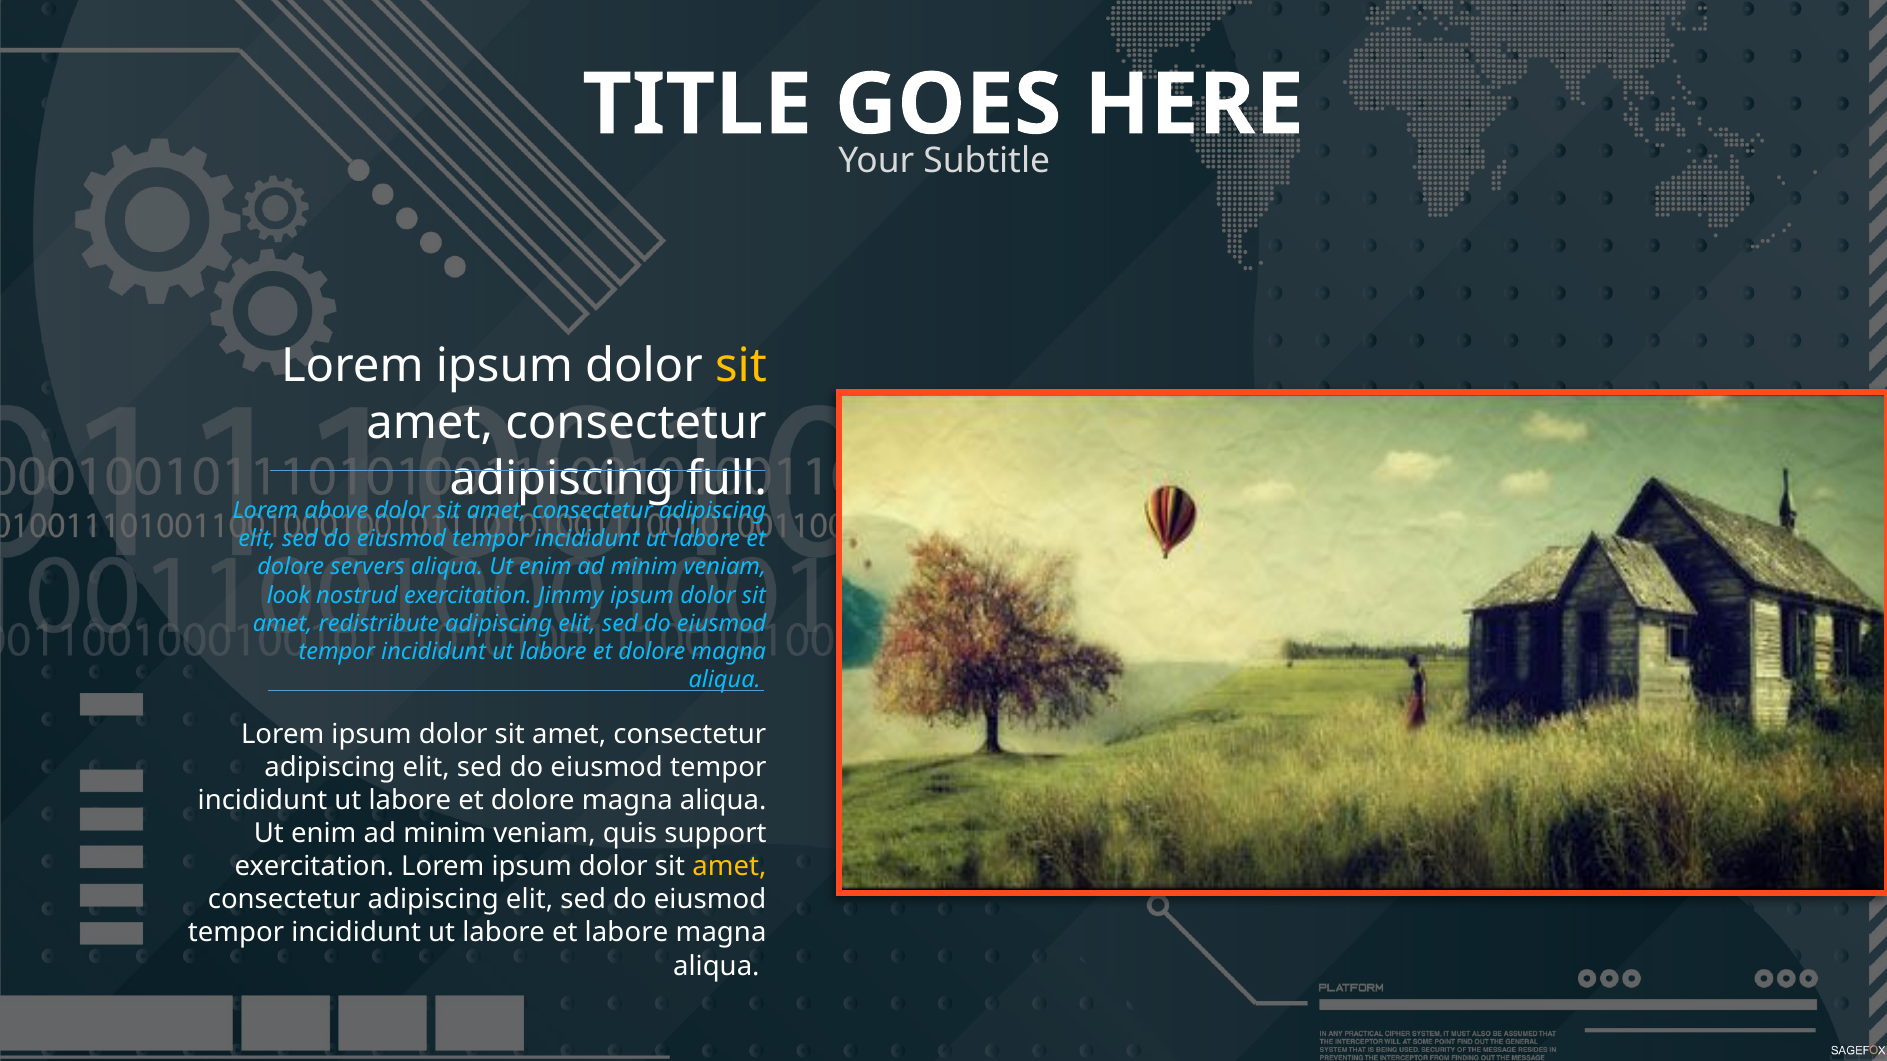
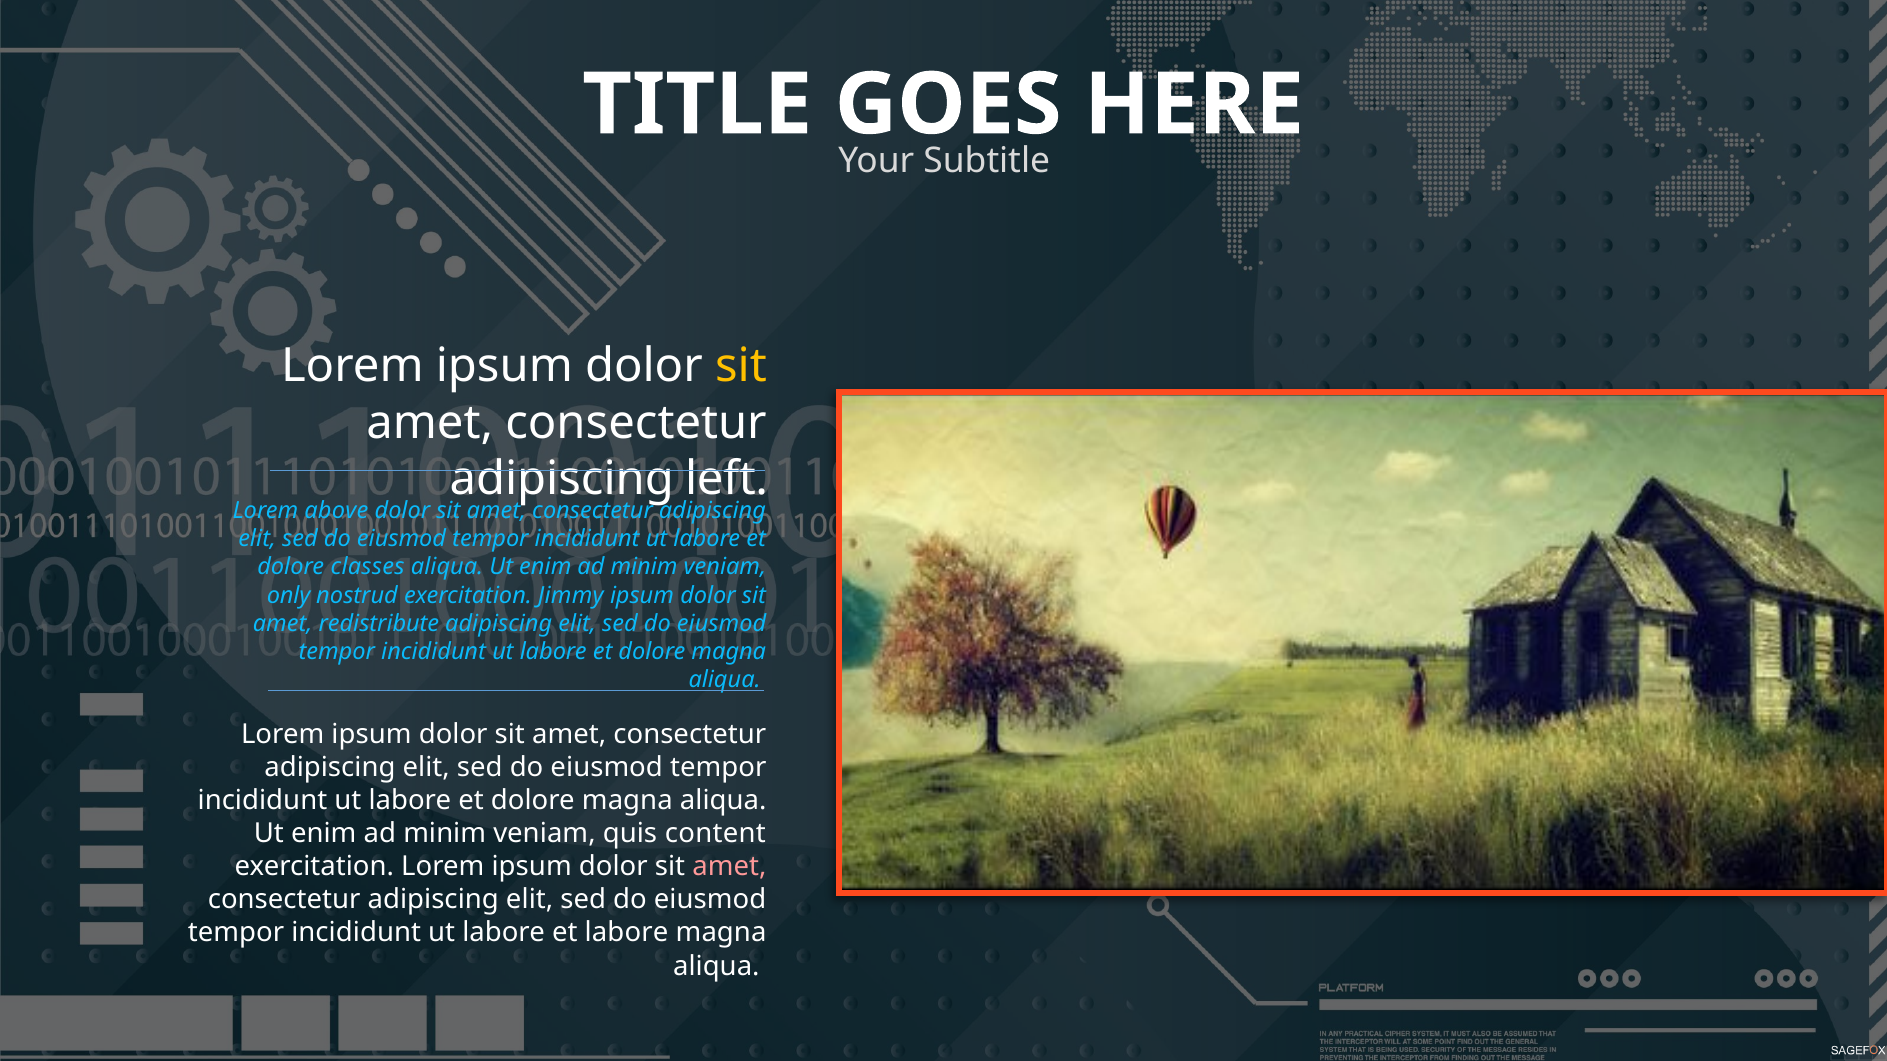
full: full -> left (727, 479)
servers: servers -> classes (368, 567)
look: look -> only (289, 596)
support: support -> content (715, 834)
amet colour: yellow -> pink (729, 867)
